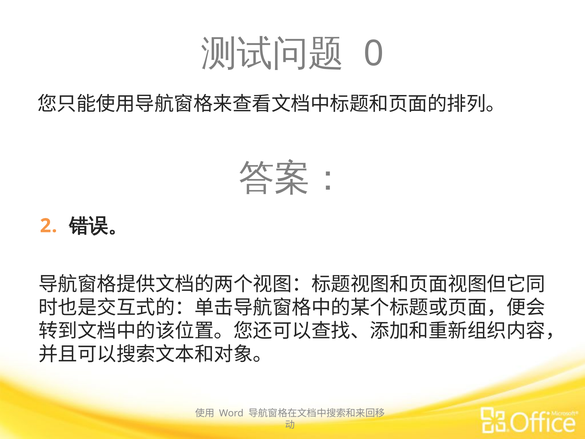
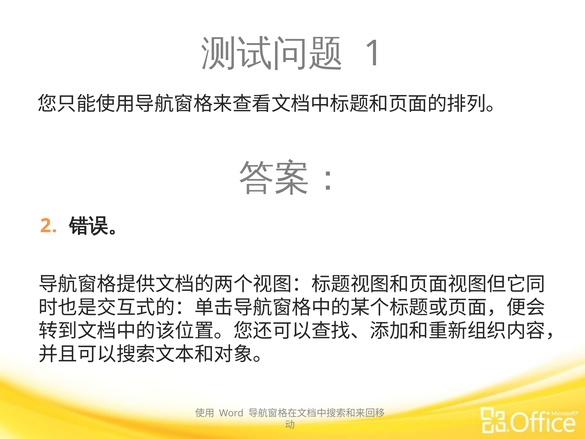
0: 0 -> 1 (374, 54)
